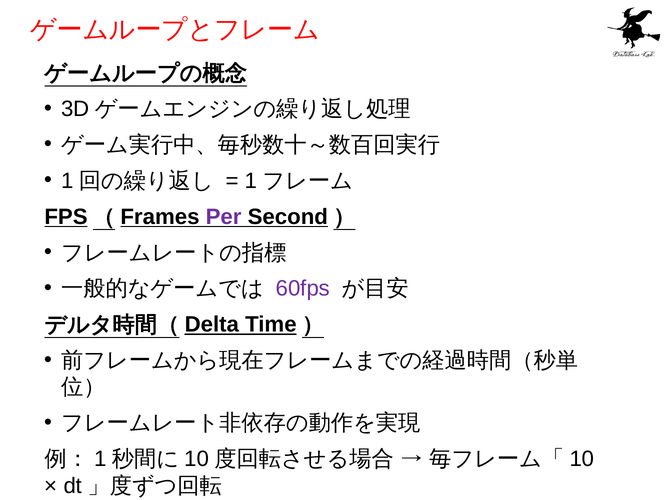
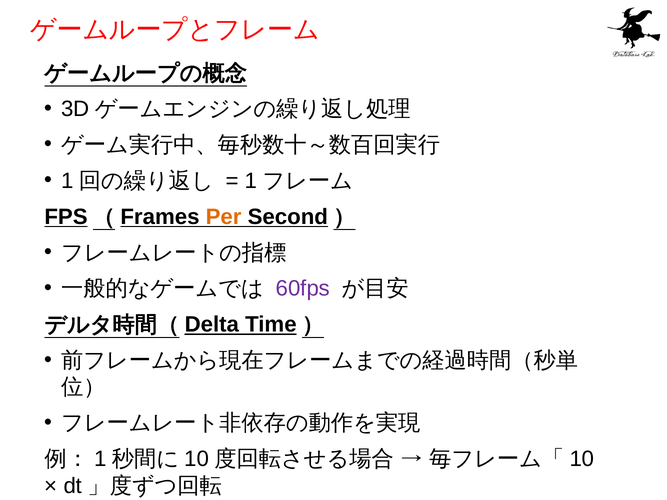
Per colour: purple -> orange (224, 217)
